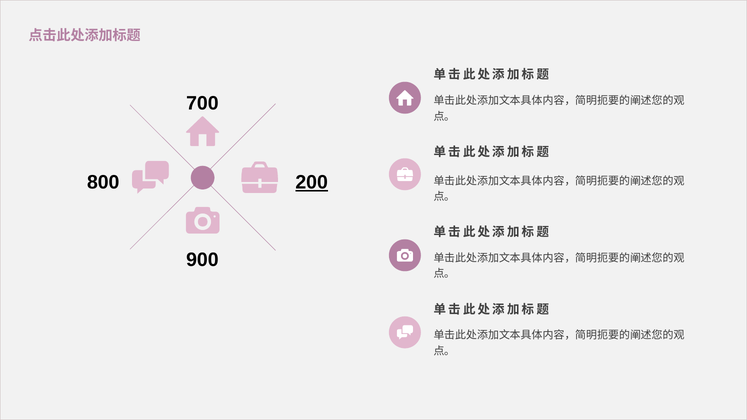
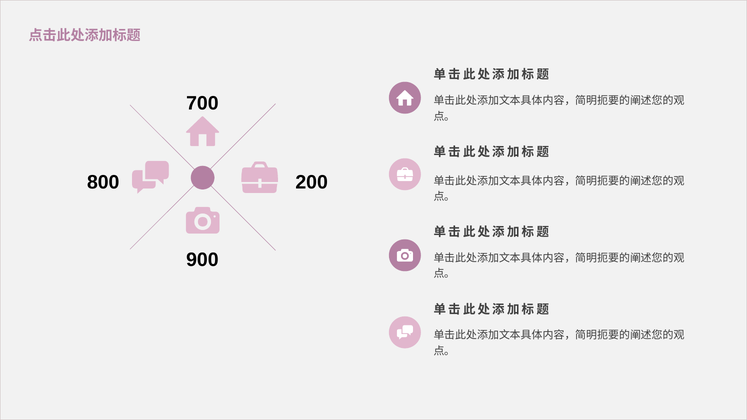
200 underline: present -> none (312, 183)
